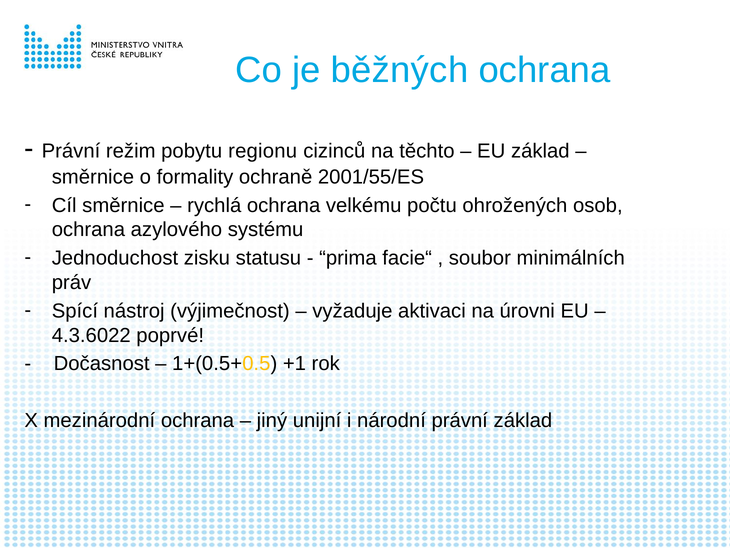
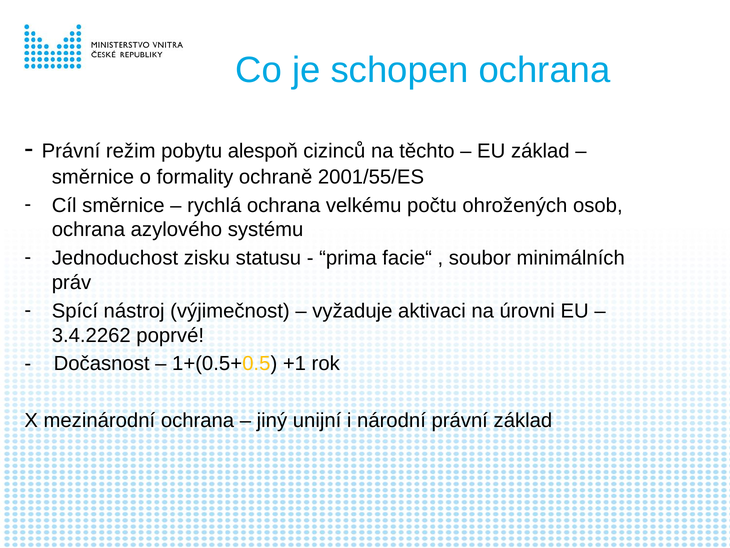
běžných: běžných -> schopen (400, 70)
regionu: regionu -> alespoň (263, 151)
4.3.6022: 4.3.6022 -> 3.4.2262 (91, 335)
